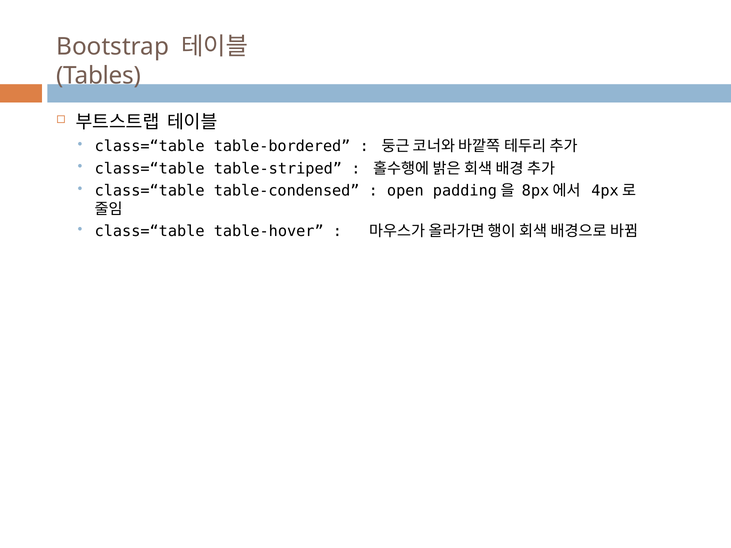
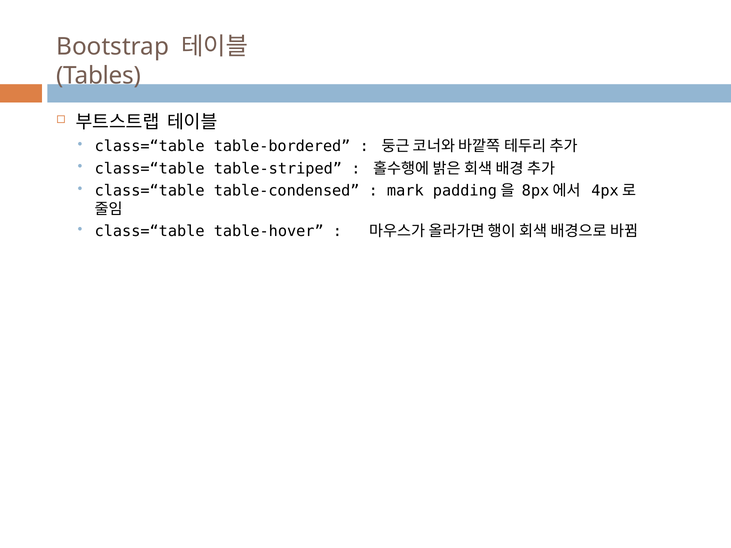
open: open -> mark (405, 191)
